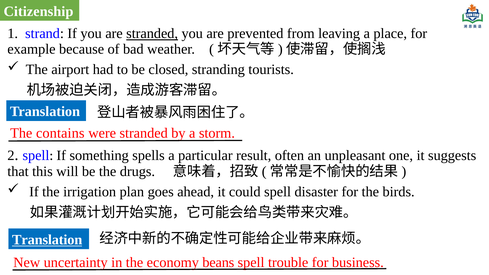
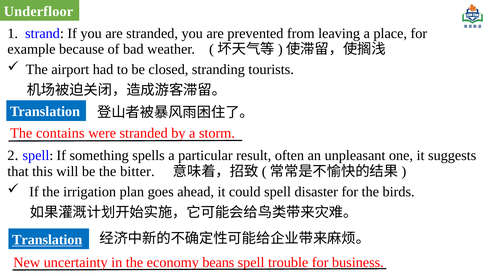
Citizenship: Citizenship -> Underfloor (38, 11)
stranded underline: present -> none (152, 34)
drugs: drugs -> bitter (137, 171)
